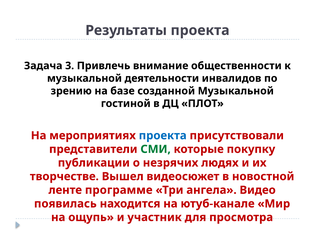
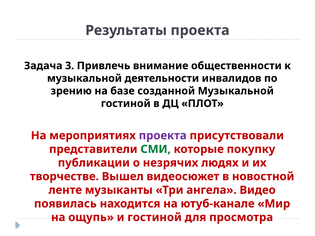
проекта colour: blue -> purple (163, 136)
программе: программе -> музыканты (119, 190)
и участник: участник -> гостиной (155, 218)
